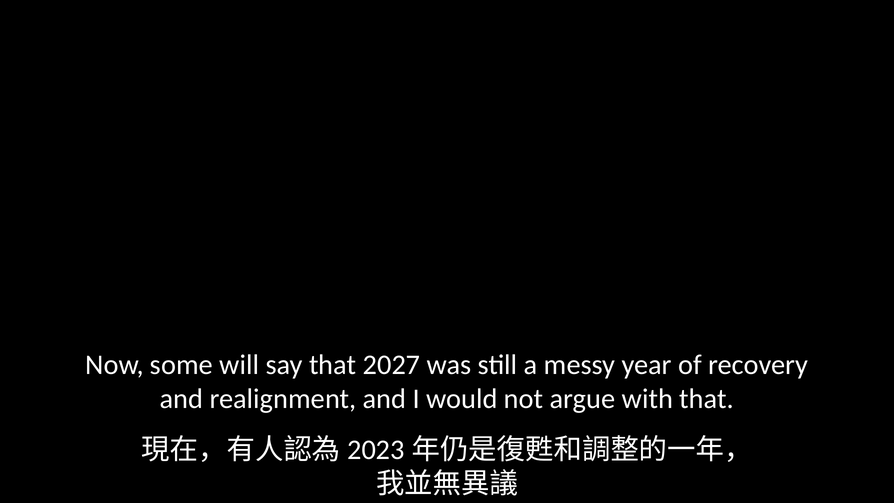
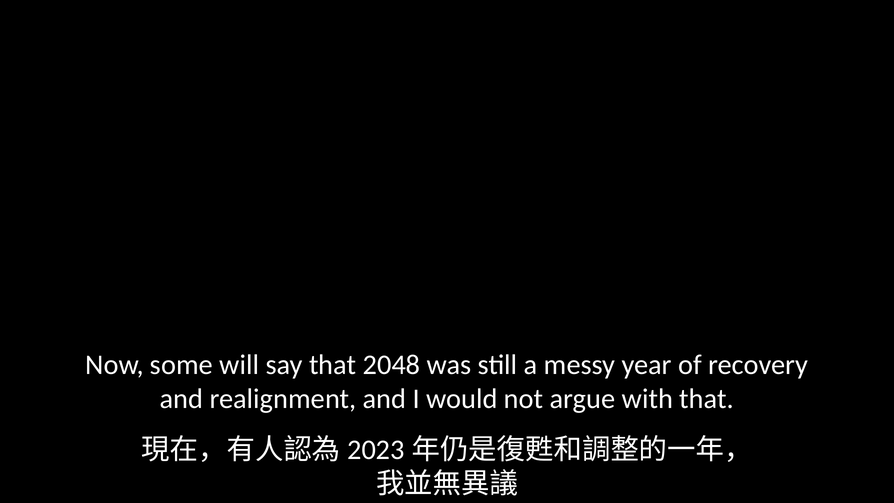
2027: 2027 -> 2048 (392, 365)
